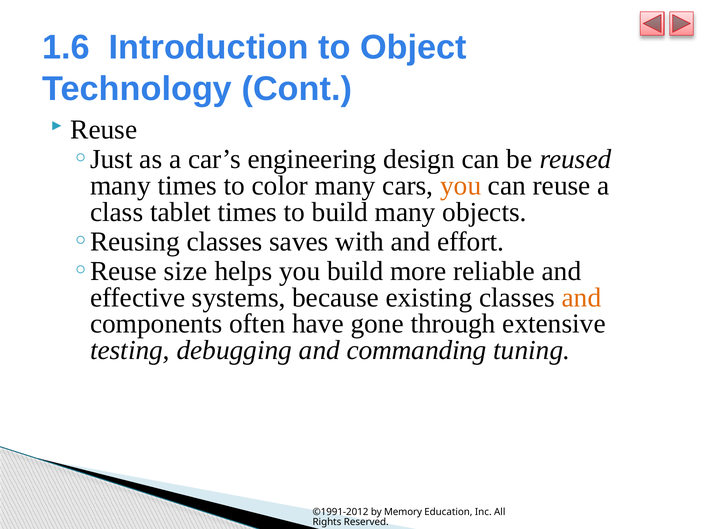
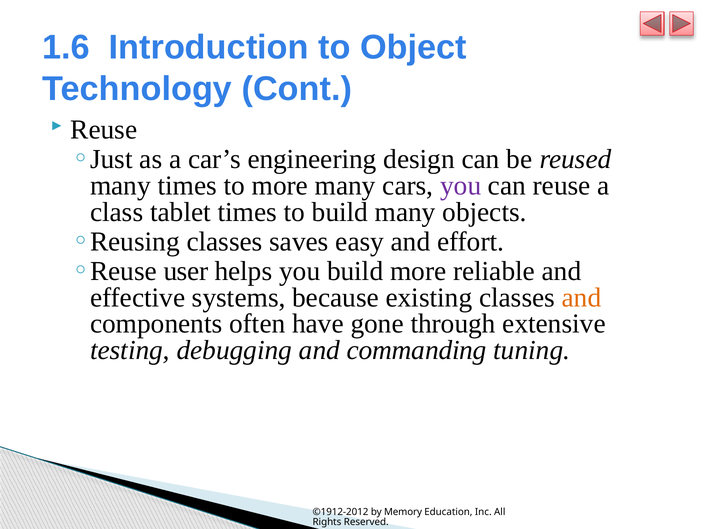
to color: color -> more (280, 186)
you colour: orange -> purple (461, 186)
with: with -> easy (360, 241)
size: size -> user (186, 271)
©1991-2012: ©1991-2012 -> ©1912-2012 (341, 512)
